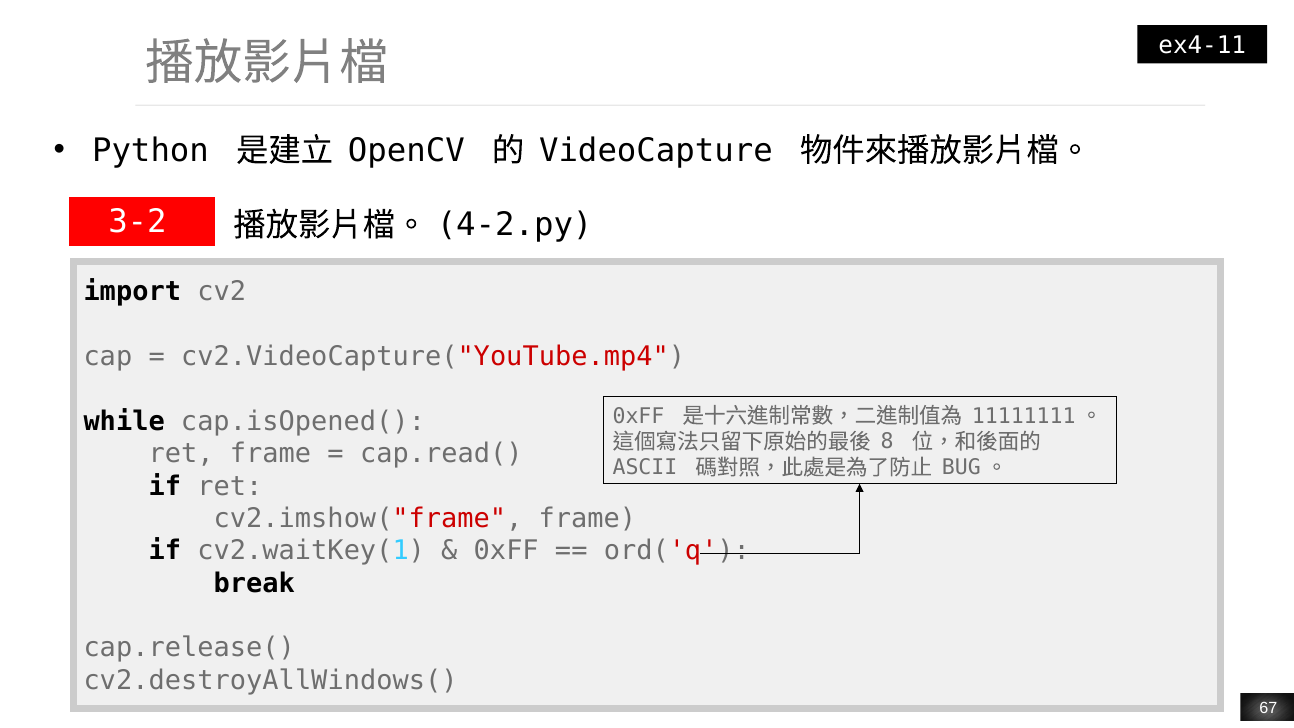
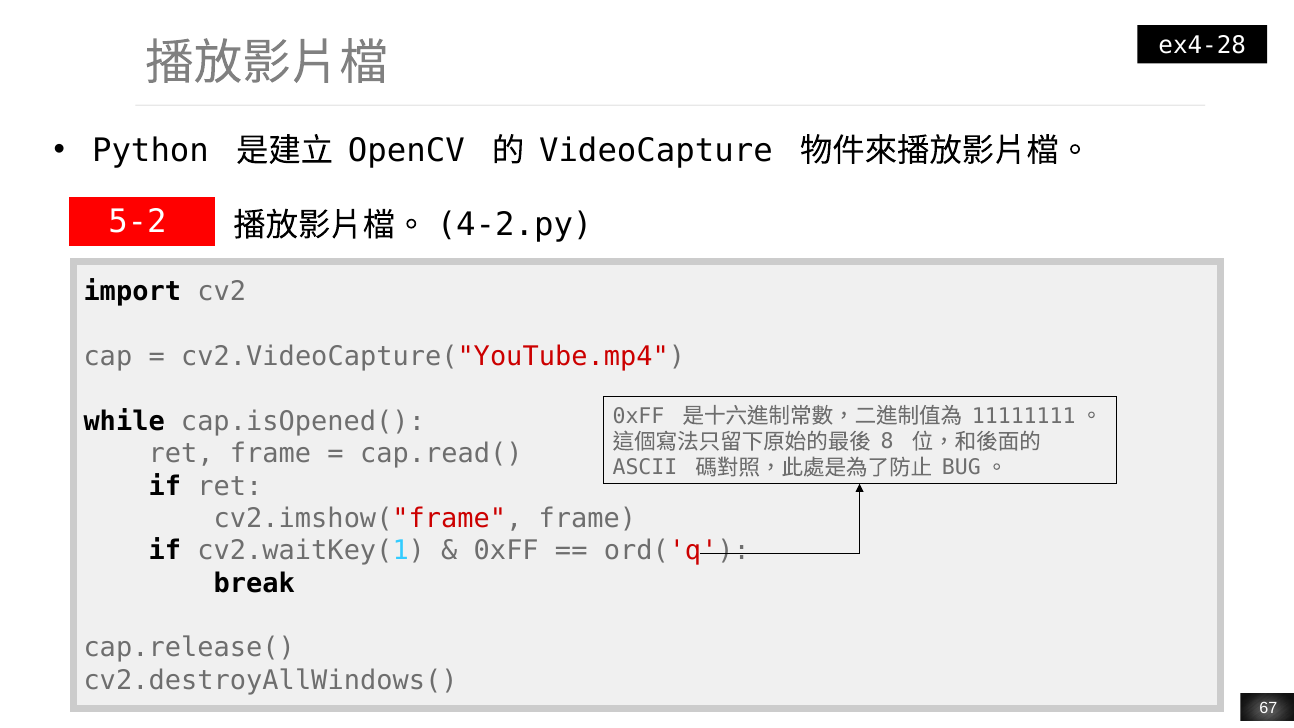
ex4-11: ex4-11 -> ex4-28 (1202, 46)
3-2: 3-2 -> 5-2 (137, 222)
